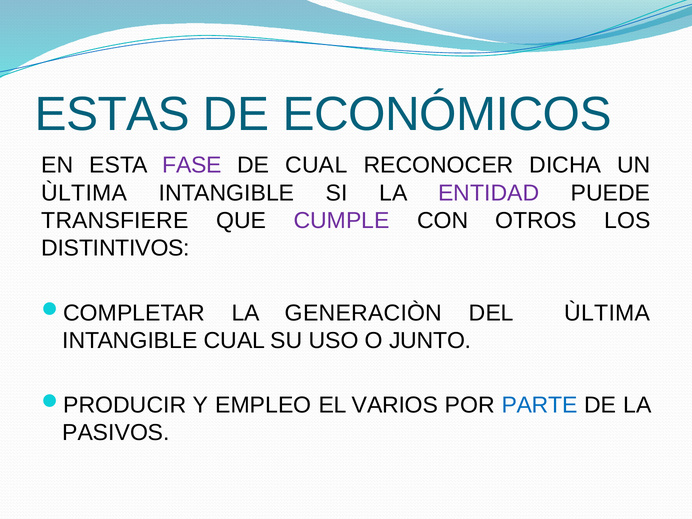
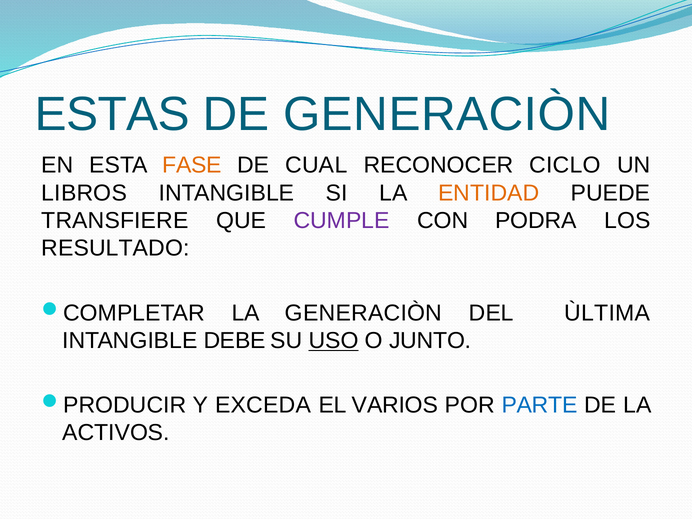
DE ECONÓMICOS: ECONÓMICOS -> GENERACIÒN (447, 114)
FASE colour: purple -> orange (192, 165)
DICHA: DICHA -> CICLO (565, 165)
ÙLTIMA: ÙLTIMA -> LIBROS (84, 193)
ENTIDAD colour: purple -> orange (489, 193)
OTROS: OTROS -> PODRA (536, 221)
DISTINTIVOS: DISTINTIVOS -> RESULTADO (115, 248)
INTANGIBLE CUAL: CUAL -> DEBE (235, 341)
USO underline: none -> present (334, 341)
EMPLEO: EMPLEO -> EXCEDA (263, 405)
PASIVOS: PASIVOS -> ACTIVOS (116, 433)
